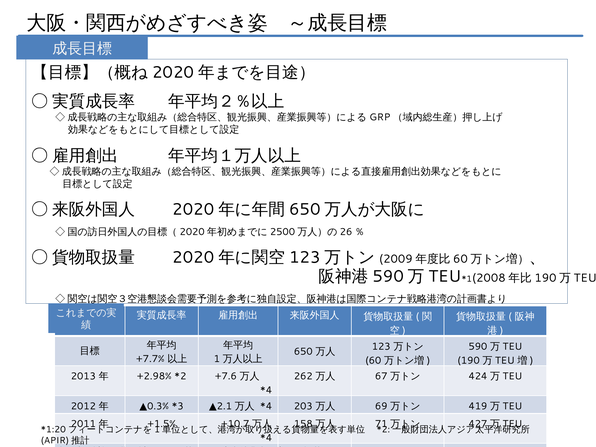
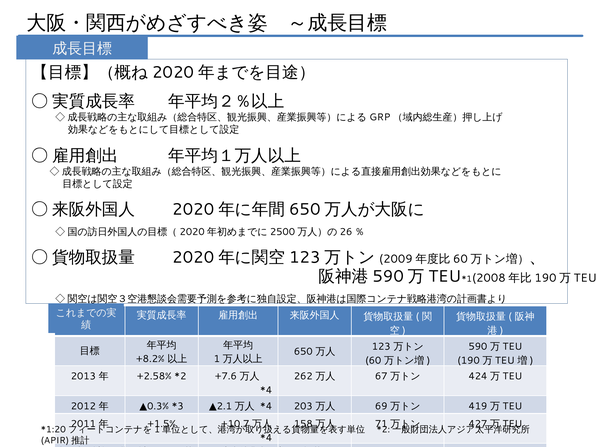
+7.7%: +7.7% -> +8.2% (150, 359)
+2.98%: +2.98% -> +2.58% (154, 376)
